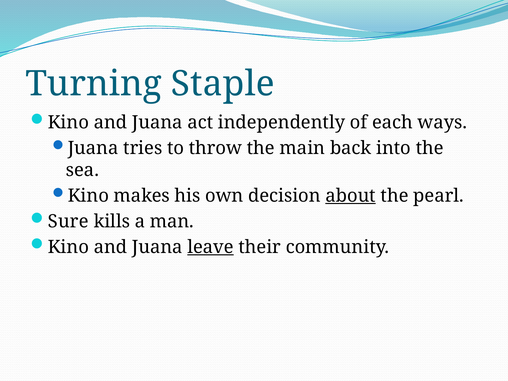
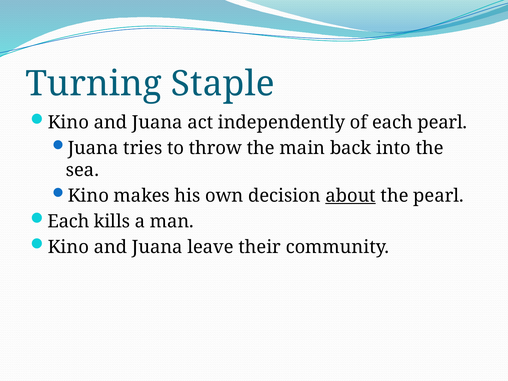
each ways: ways -> pearl (442, 122)
Sure: Sure -> Each (68, 221)
leave underline: present -> none (211, 247)
